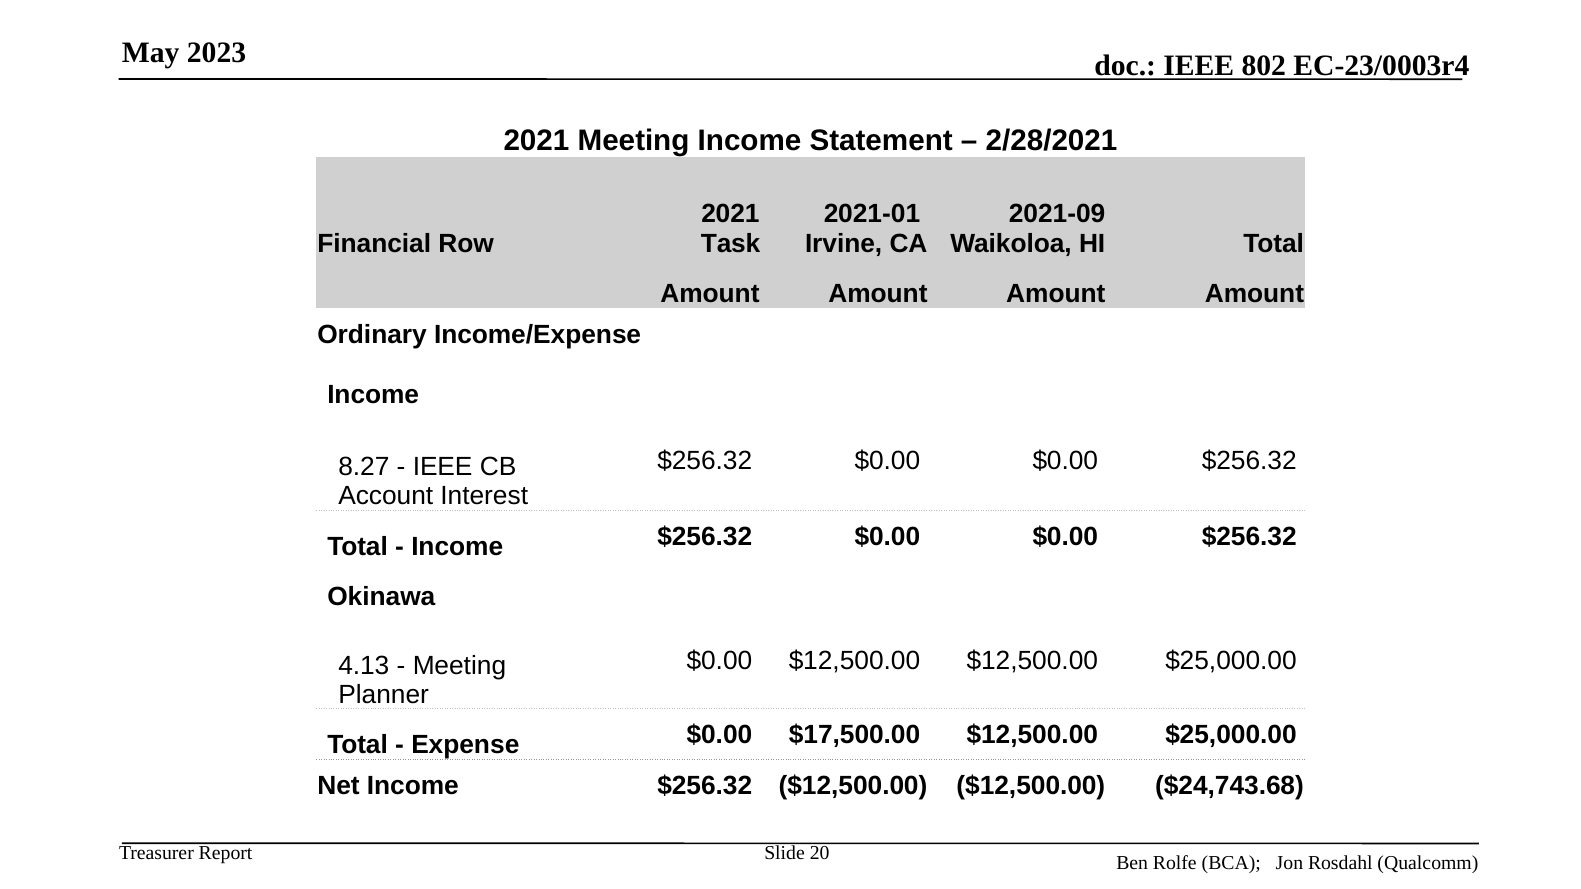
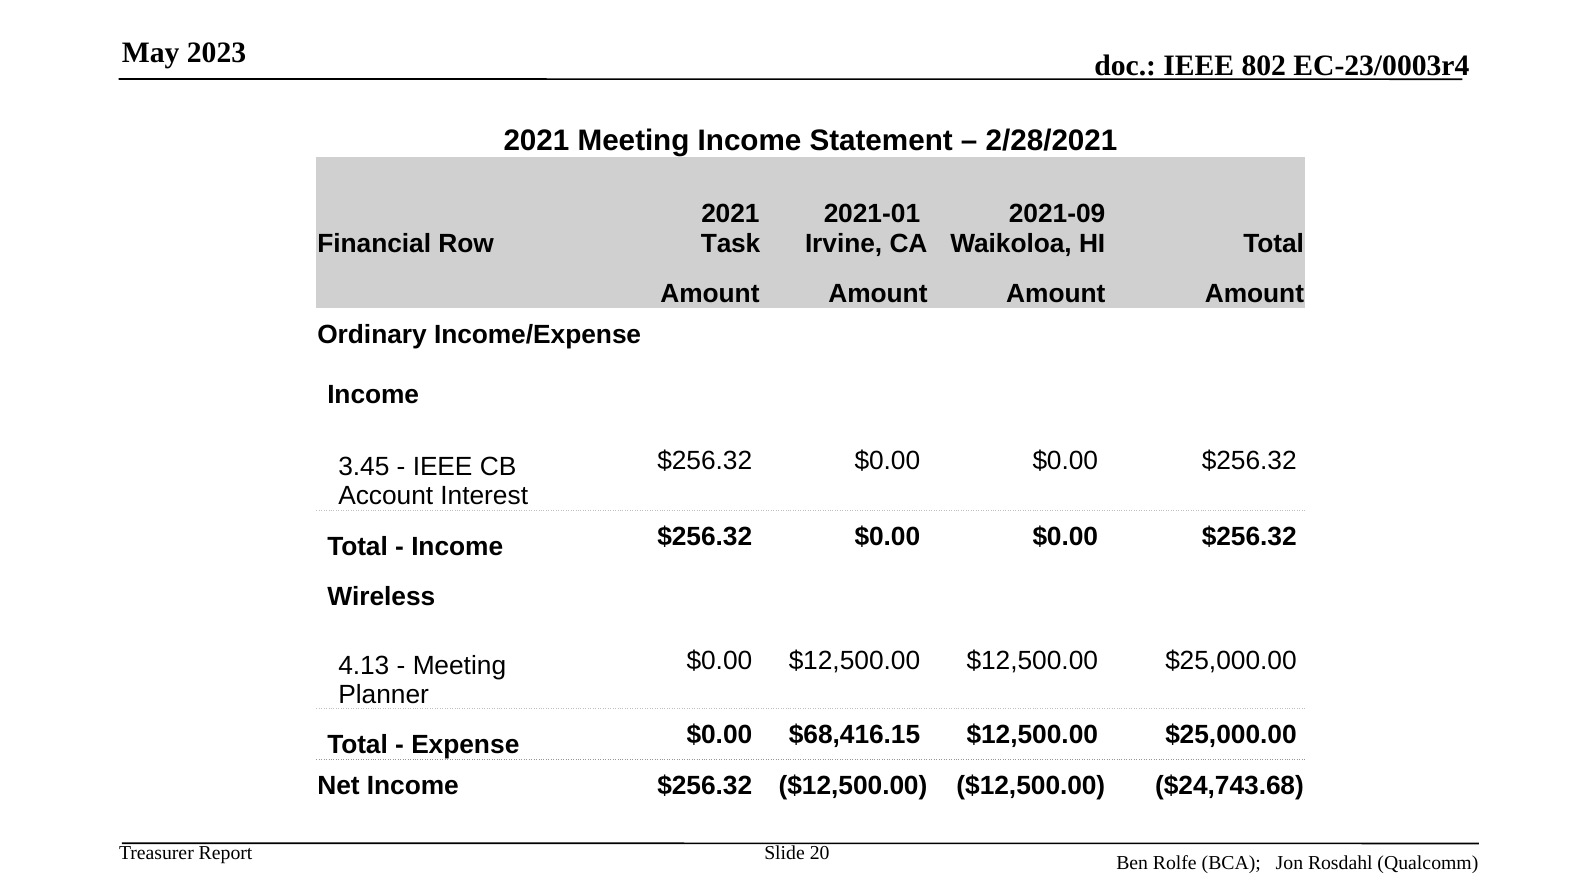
8.27: 8.27 -> 3.45 (364, 467)
Okinawa: Okinawa -> Wireless (381, 597)
$17,500.00: $17,500.00 -> $68,416.15 (855, 735)
